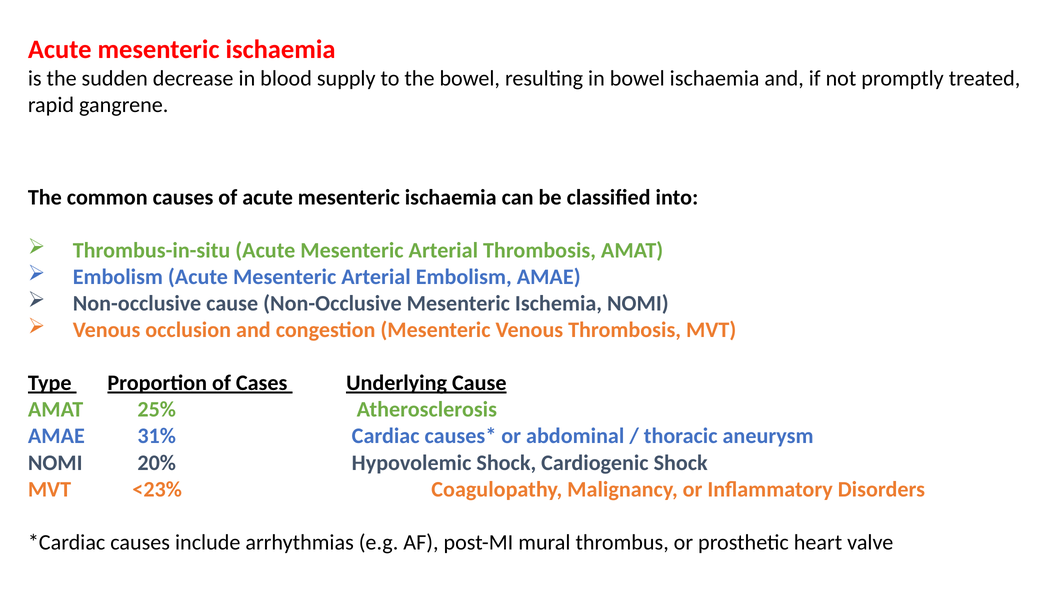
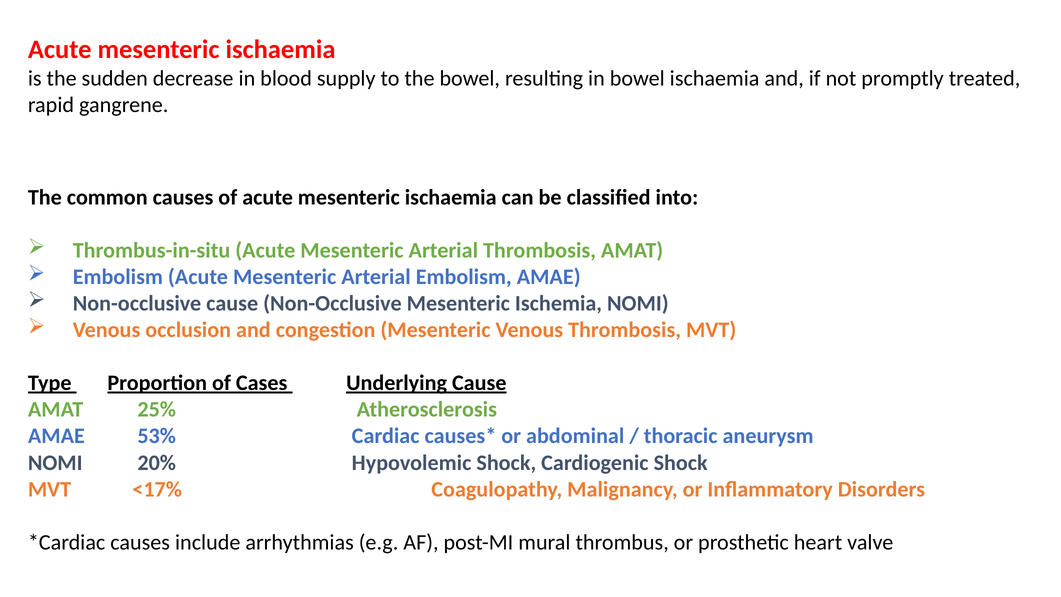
31%: 31% -> 53% (157, 436)
<23%: <23% -> <17% (157, 489)
